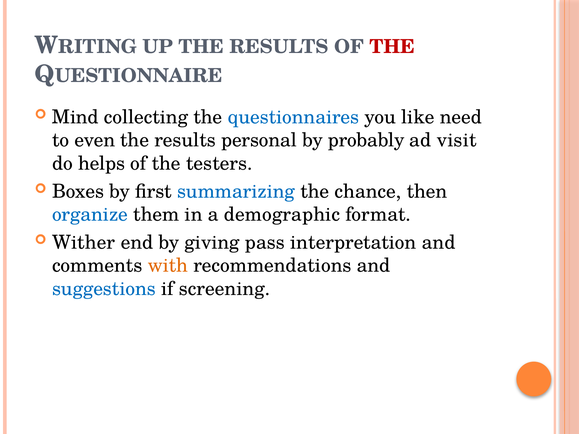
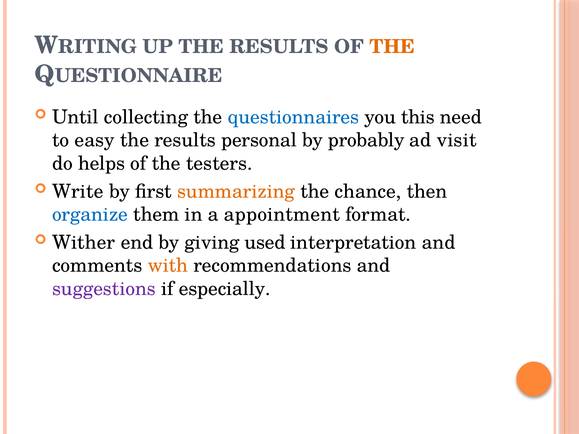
THE colour: red -> orange (392, 47)
Mind: Mind -> Until (75, 117)
like: like -> this (418, 117)
even: even -> easy (95, 140)
Boxes: Boxes -> Write (78, 191)
summarizing colour: blue -> orange (236, 191)
demographic: demographic -> appointment (282, 215)
pass: pass -> used (265, 243)
suggestions colour: blue -> purple (104, 289)
screening: screening -> especially (225, 289)
